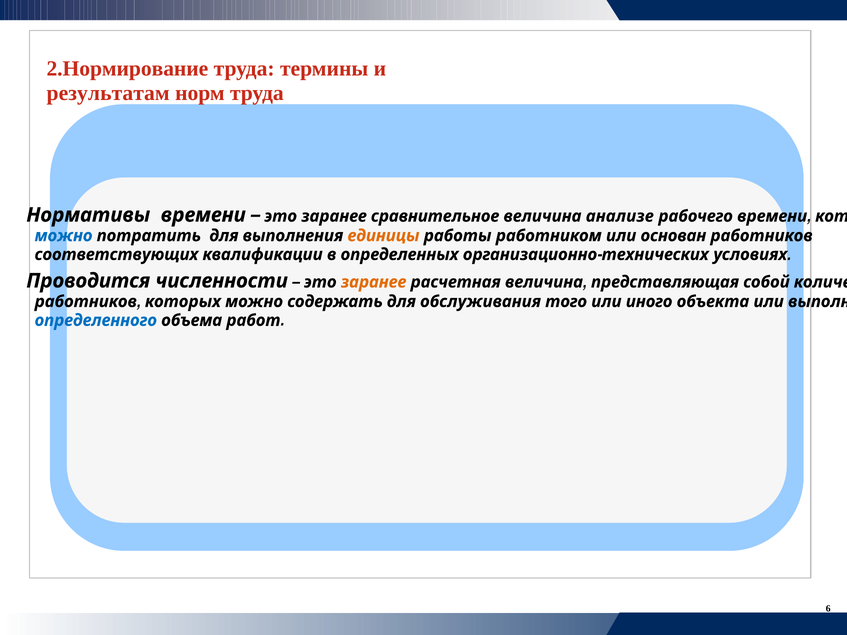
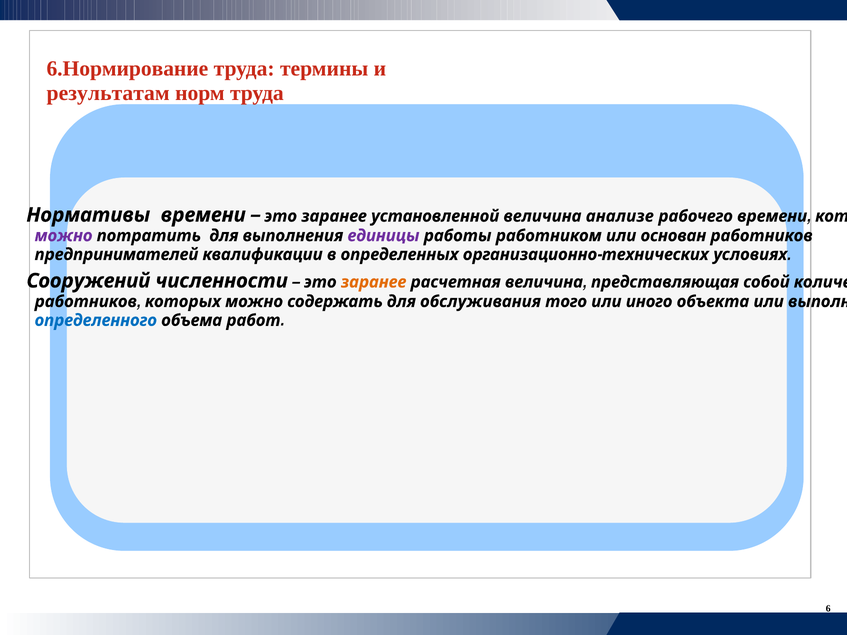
2.Нормирование: 2.Нормирование -> 6.Нормирование (127, 69)
сравнительное: сравнительное -> установленной (435, 216)
можно colour: blue -> purple (64, 236)
единицы colour: orange -> purple (383, 236)
соответствующих: соответствующих -> предпринимателей (116, 255)
Проводится: Проводится -> Сооружений (88, 281)
